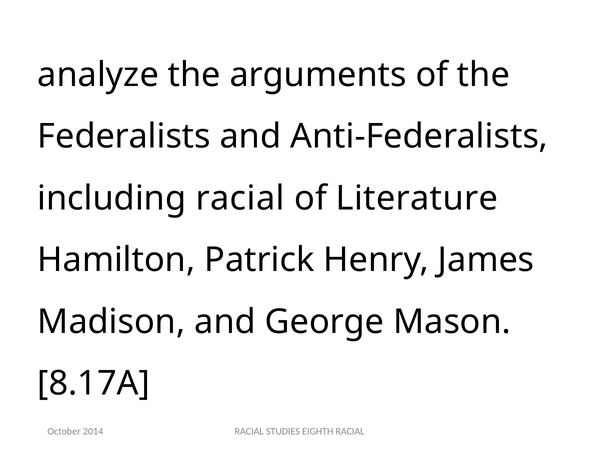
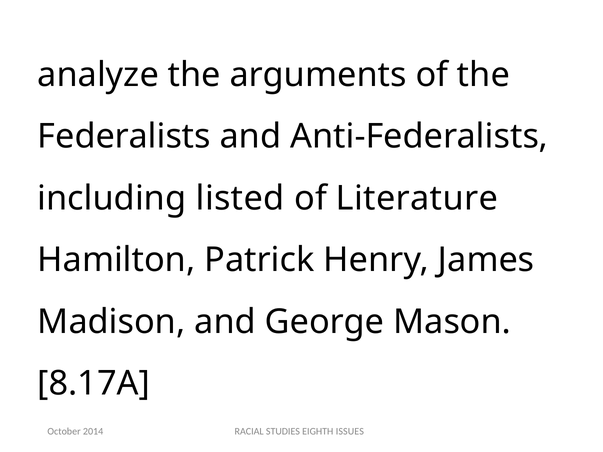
including racial: racial -> listed (240, 198)
EIGHTH RACIAL: RACIAL -> ISSUES (350, 432)
